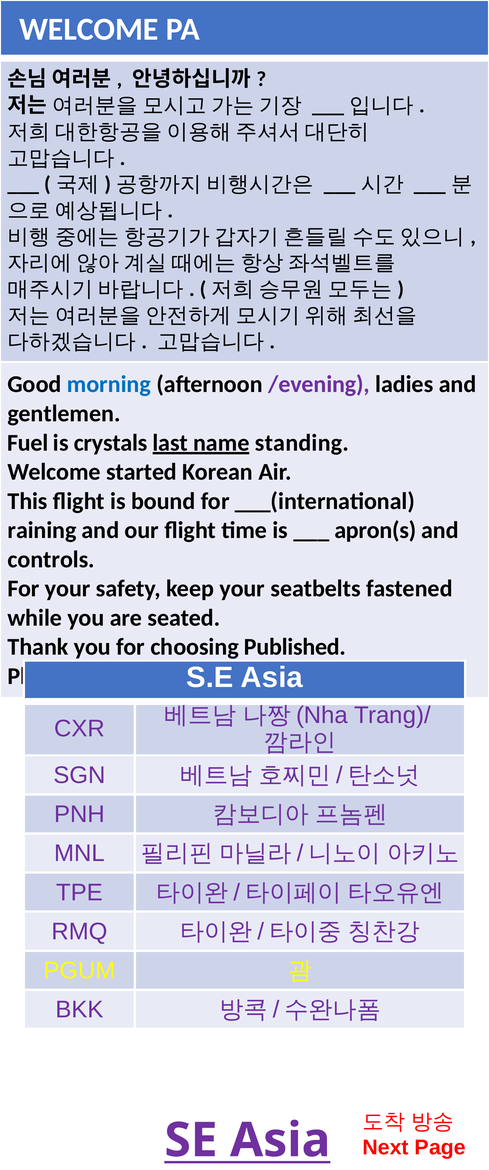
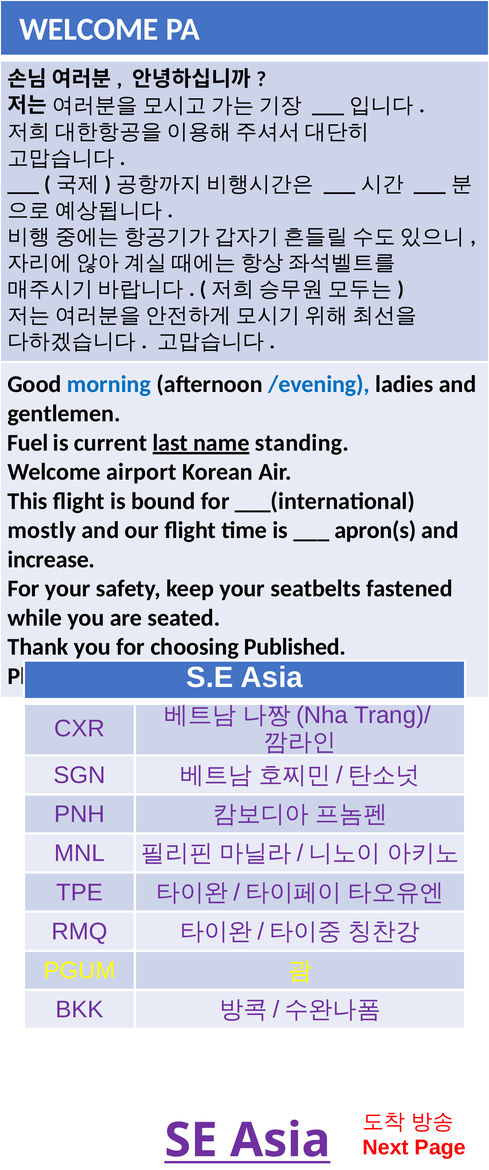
/evening colour: purple -> blue (319, 384)
crystals: crystals -> current (110, 443)
started: started -> airport (141, 472)
raining: raining -> mostly (42, 530)
controls: controls -> increase (51, 559)
